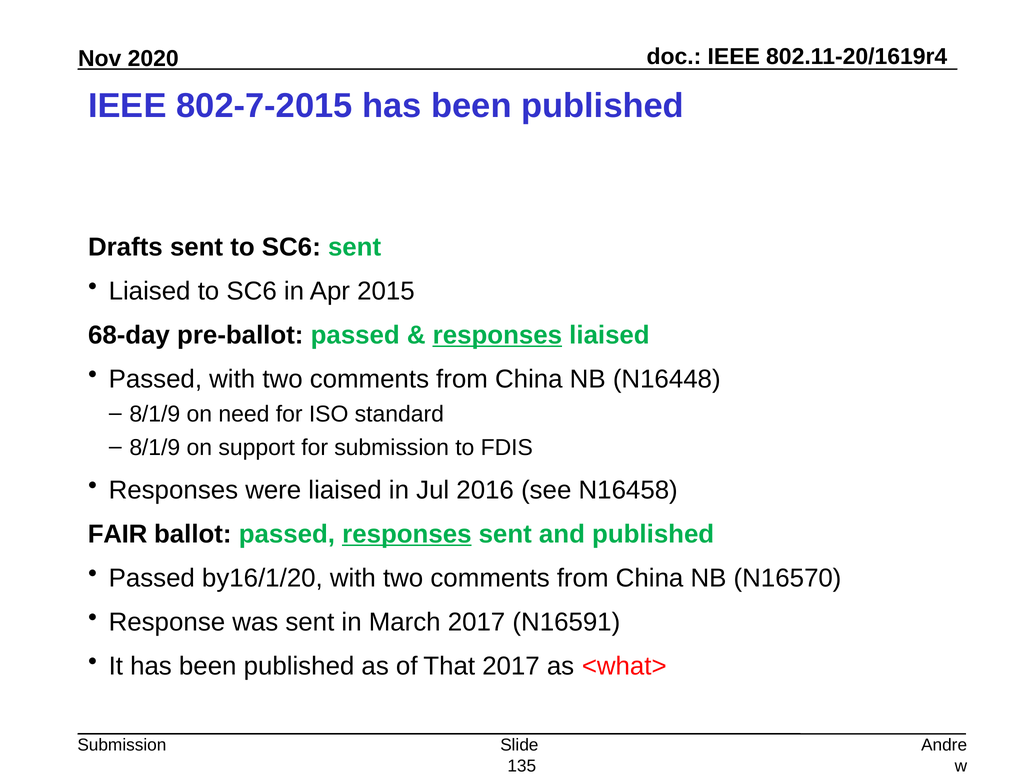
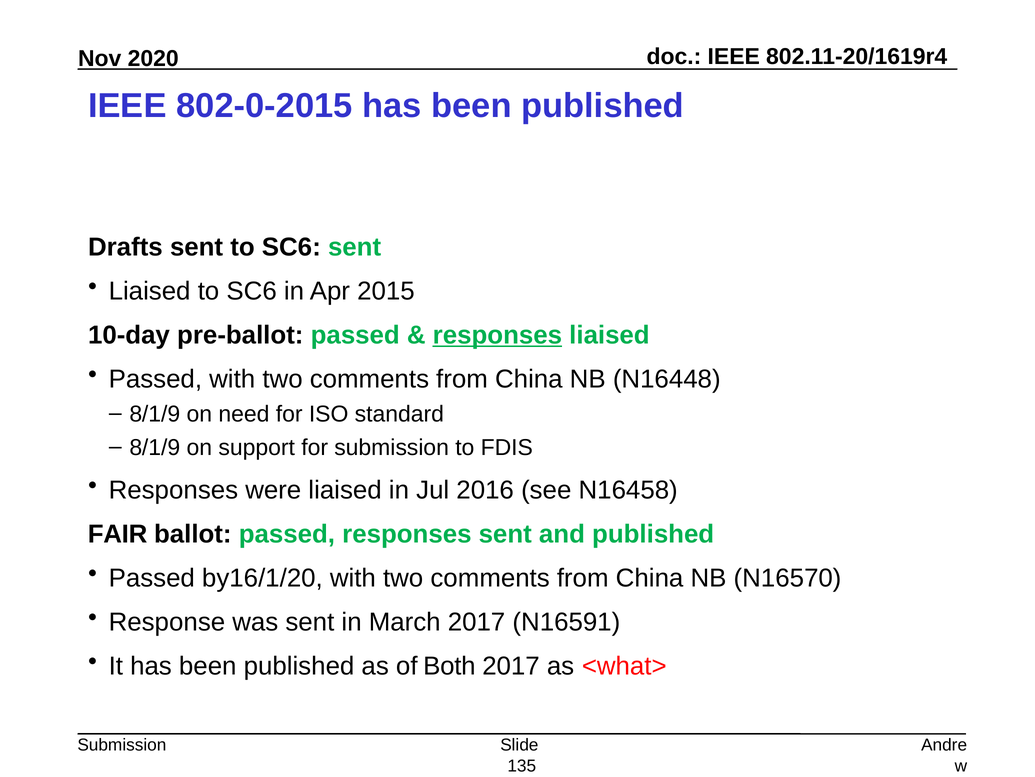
802-7-2015: 802-7-2015 -> 802-0-2015 (264, 106)
68-day: 68-day -> 10-day (129, 335)
responses underline: present -> none (407, 533)
That: That -> Both (449, 666)
